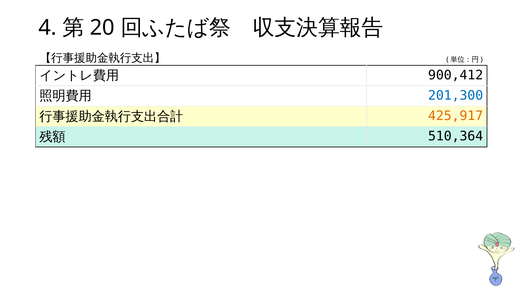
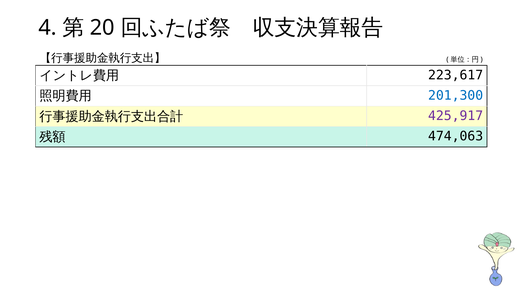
900,412: 900,412 -> 223,617 (456, 75)
425,917 colour: orange -> purple (456, 116)
510,364: 510,364 -> 474,063 (456, 136)
